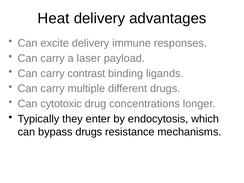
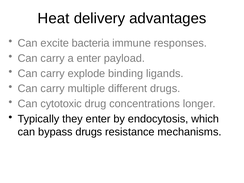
excite delivery: delivery -> bacteria (91, 43)
a laser: laser -> enter (89, 58)
contrast: contrast -> explode (86, 73)
